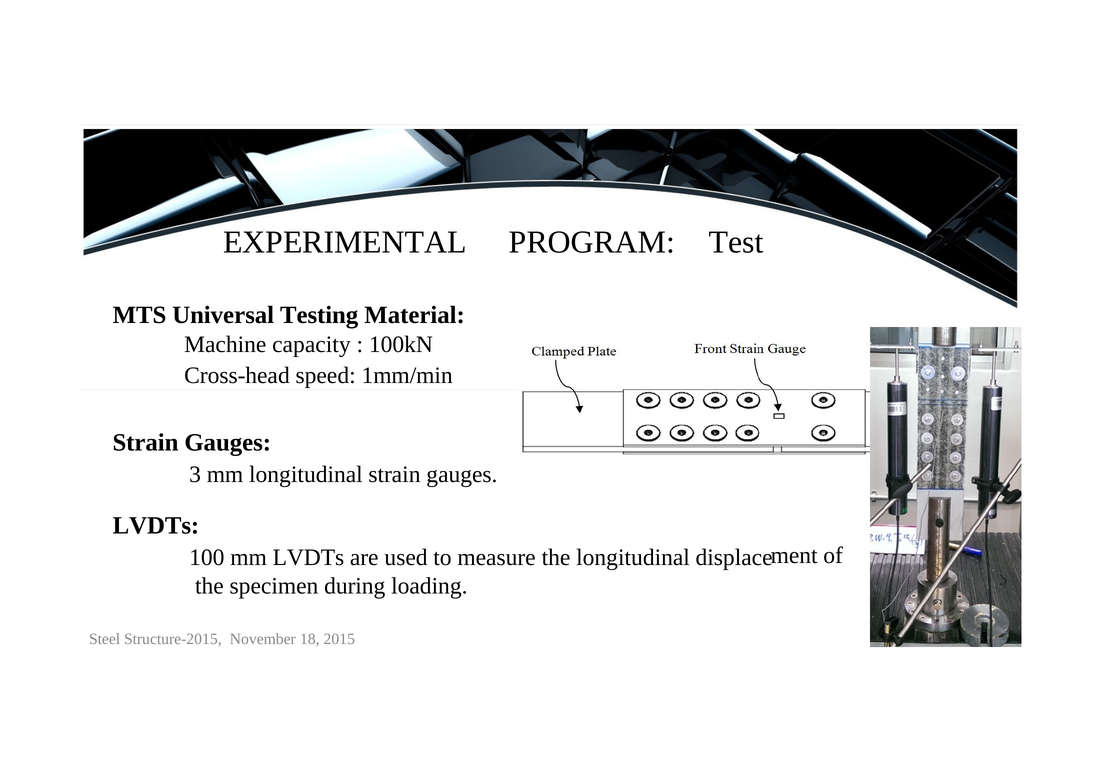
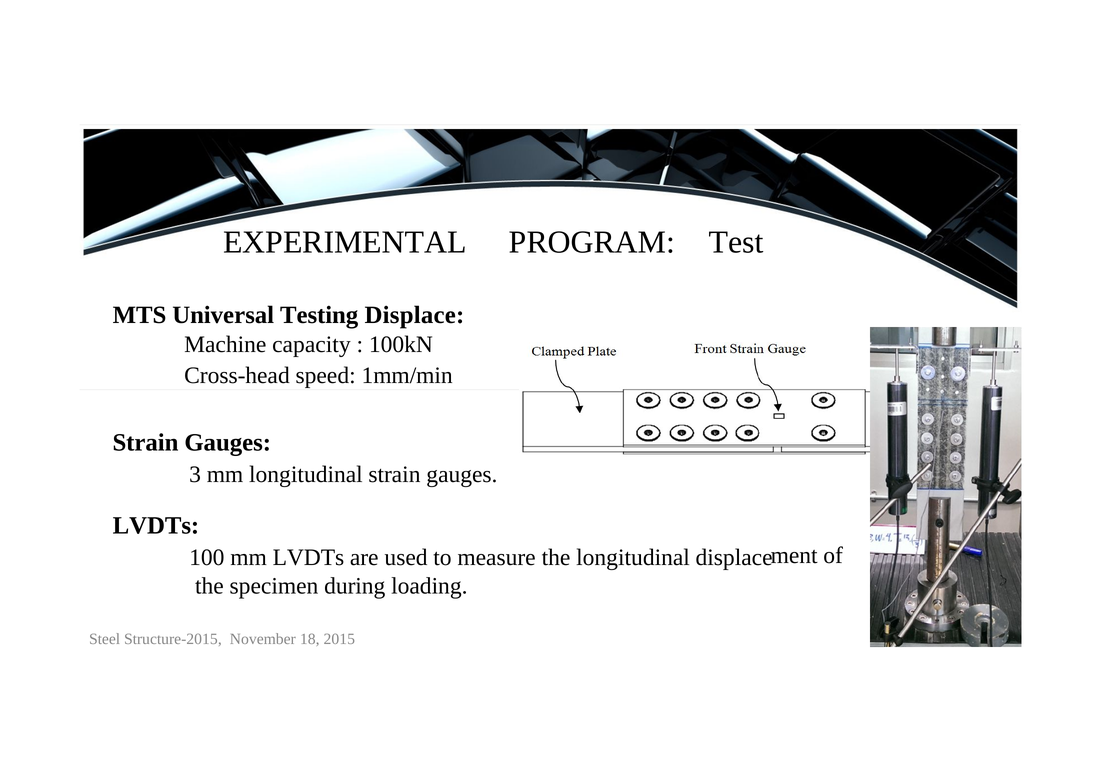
Testing Material: Material -> Displace (414, 315)
